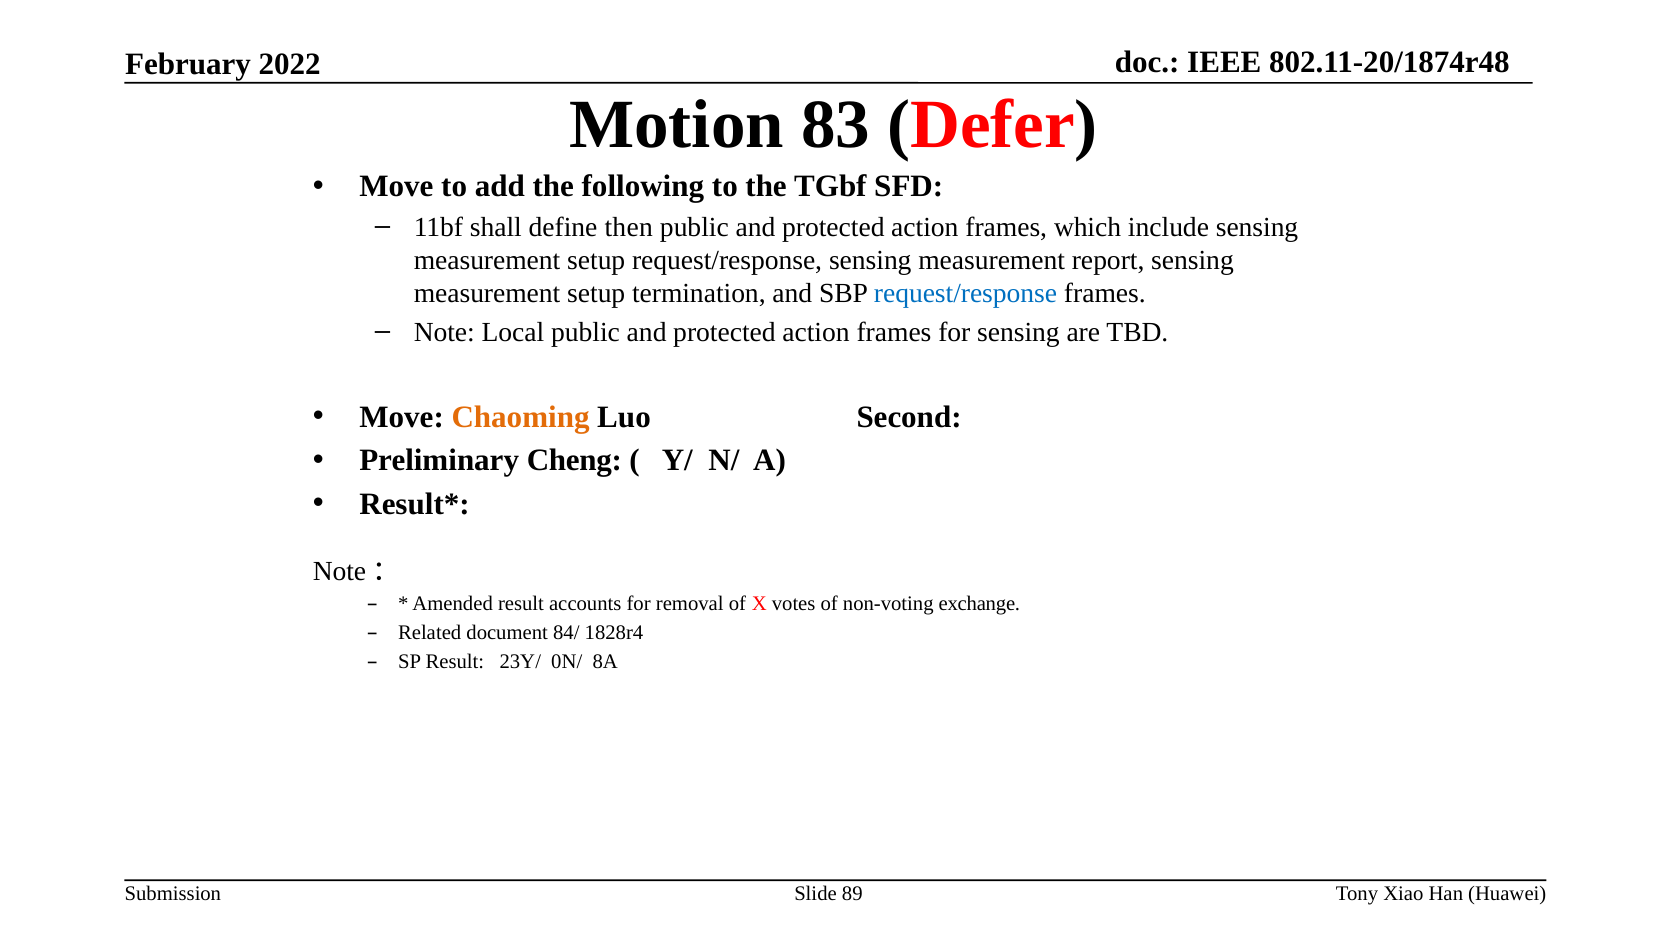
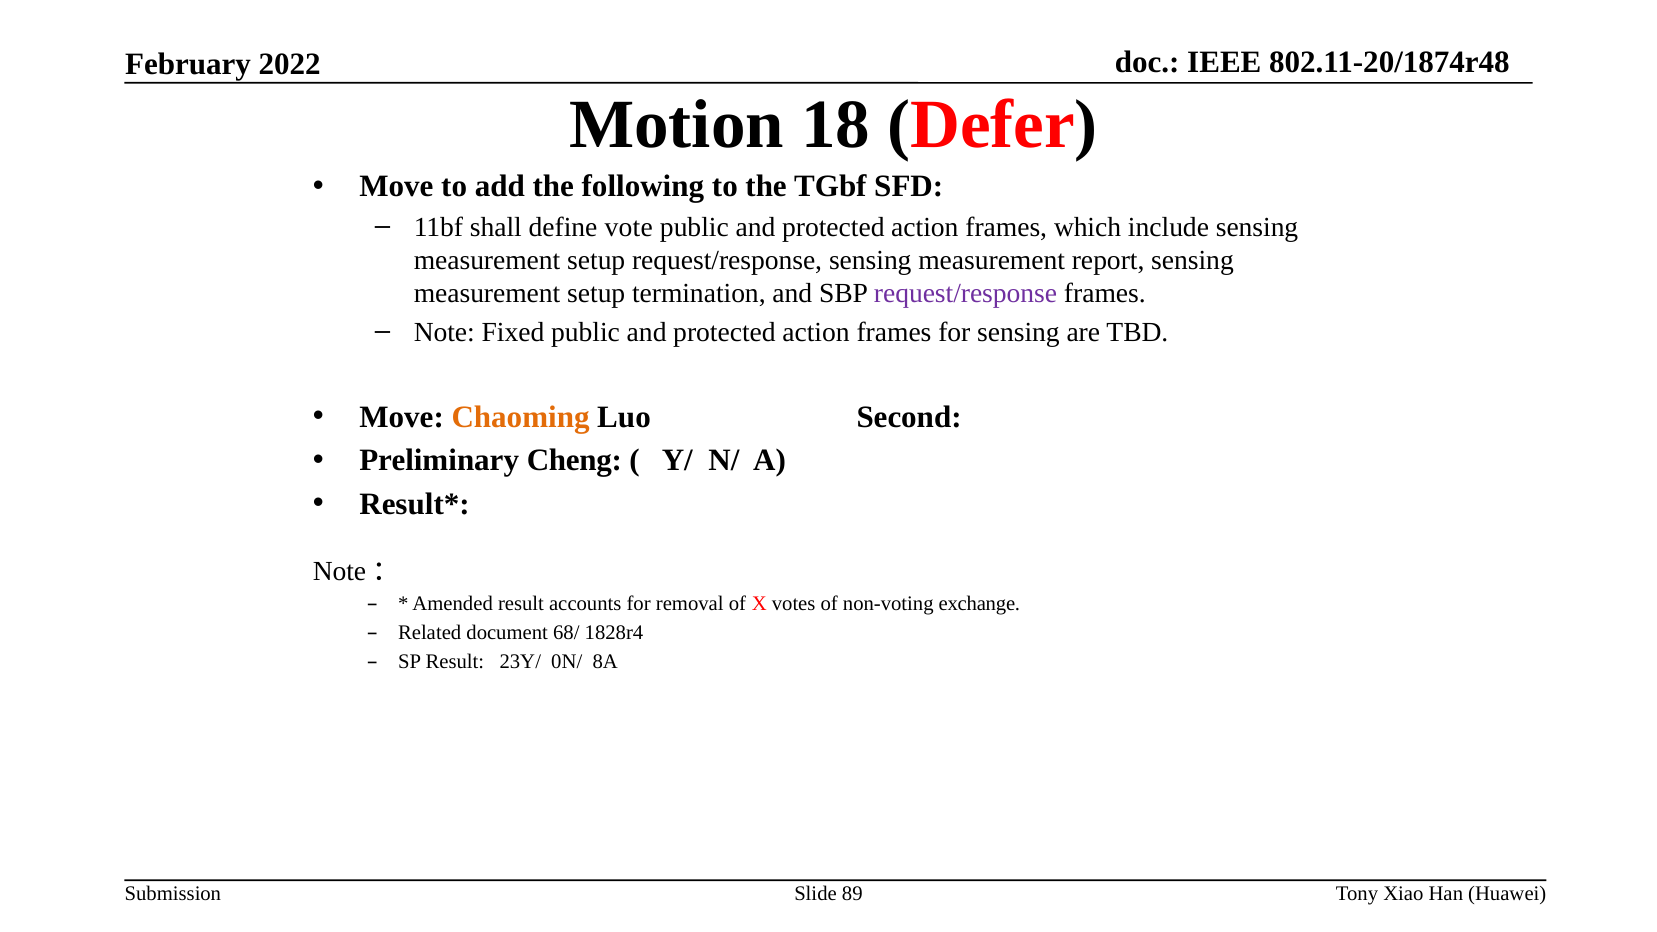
83: 83 -> 18 (836, 125)
then: then -> vote (629, 227)
request/response colour: blue -> purple (966, 293)
Local: Local -> Fixed (513, 332)
84/: 84/ -> 68/ (566, 633)
